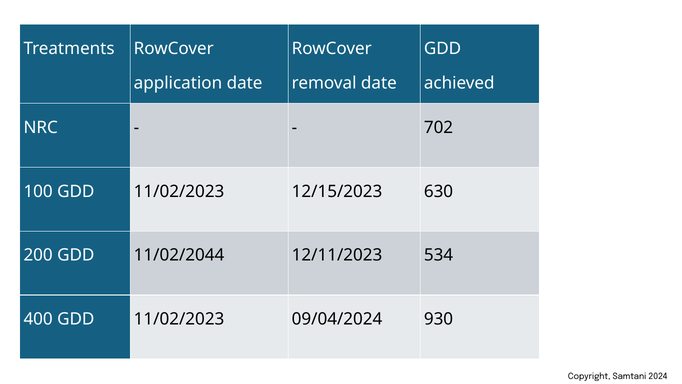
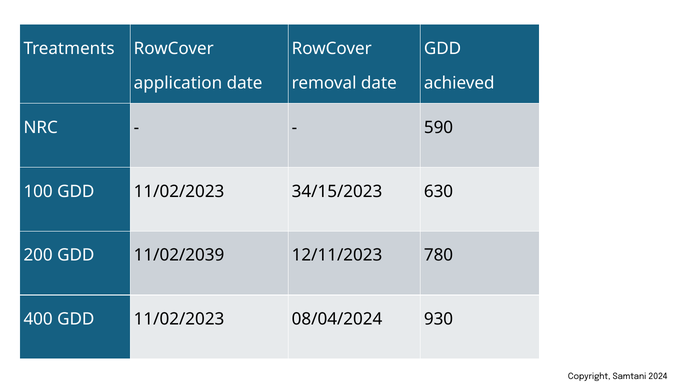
702: 702 -> 590 (439, 127)
12/15/2023: 12/15/2023 -> 34/15/2023 (337, 191)
11/02/2044: 11/02/2044 -> 11/02/2039 (179, 255)
534: 534 -> 780 (439, 255)
09/04/2024: 09/04/2024 -> 08/04/2024 (337, 319)
